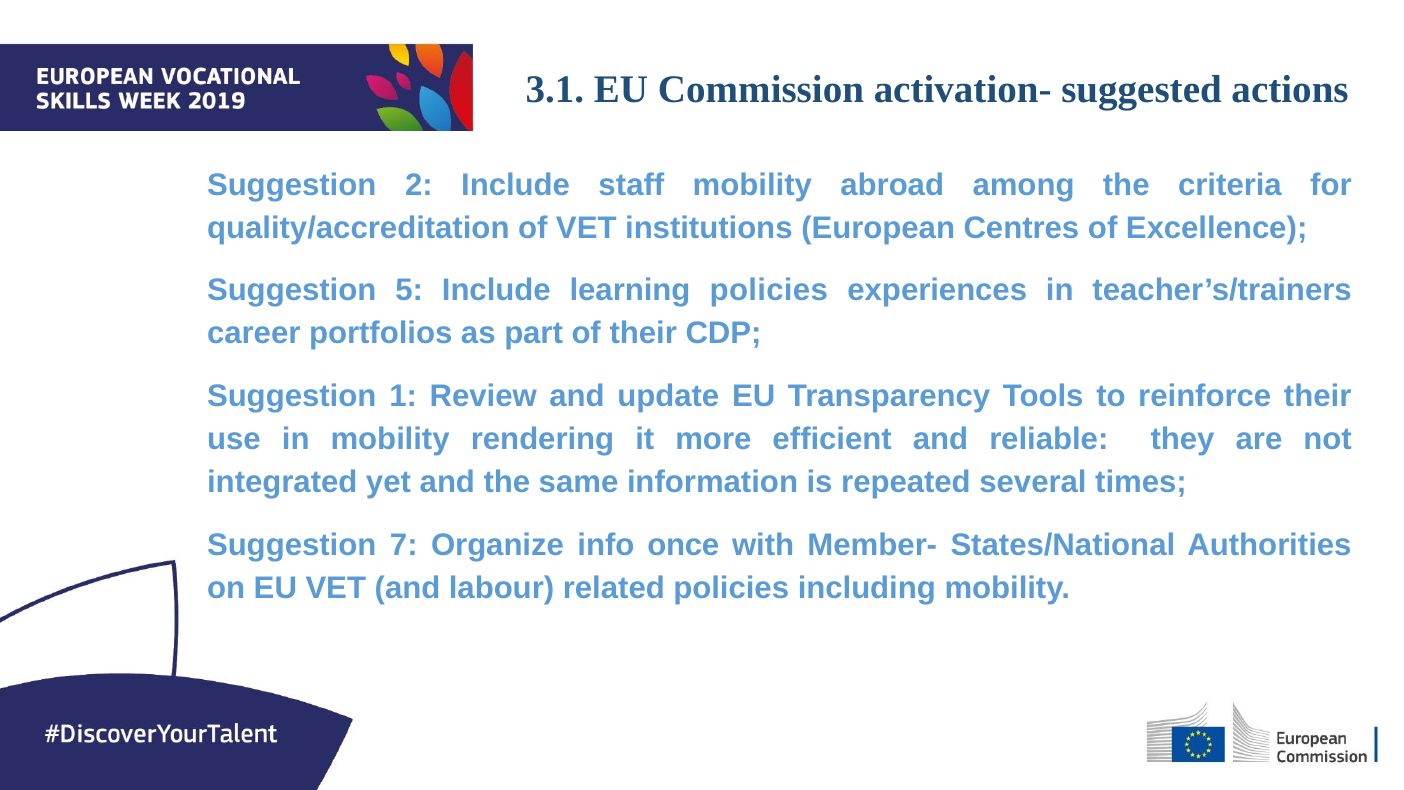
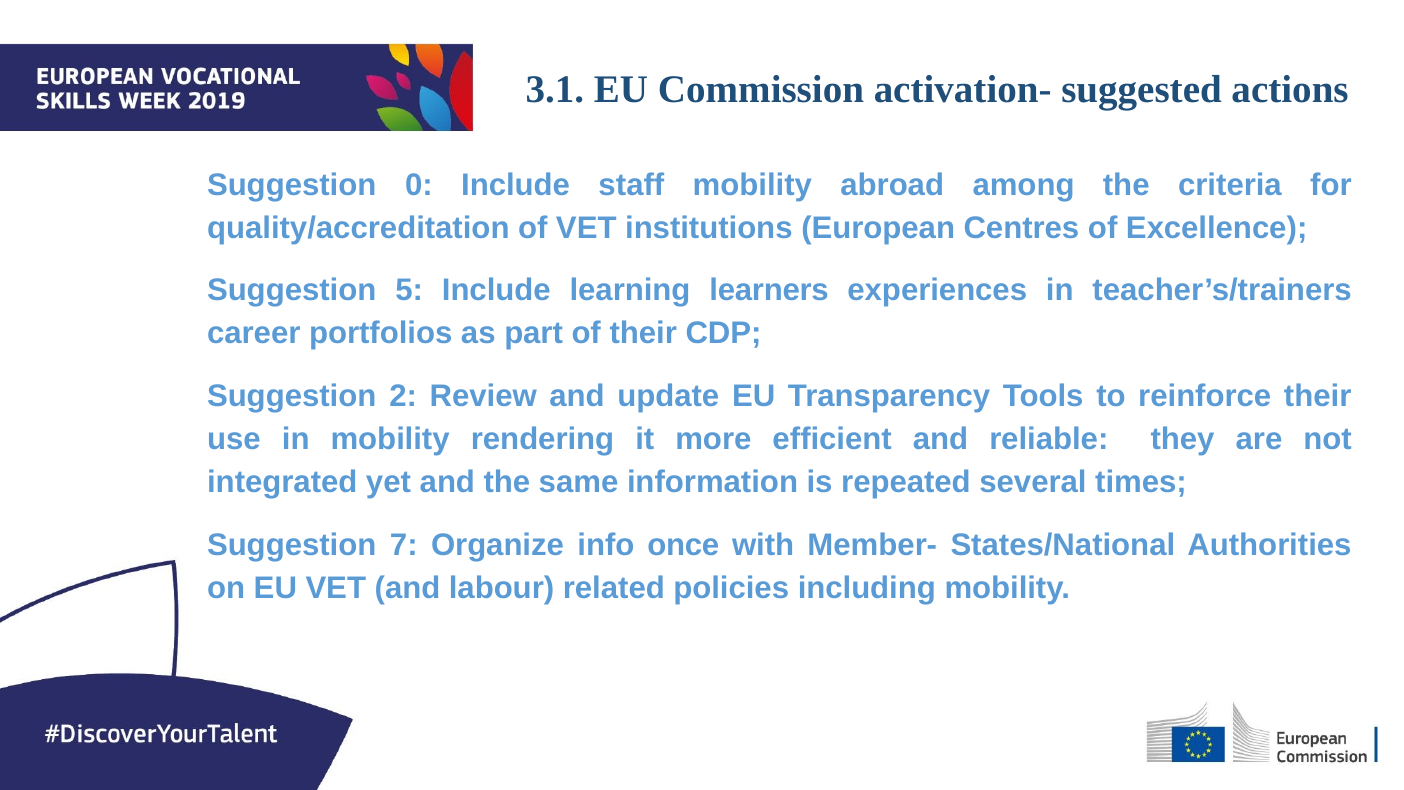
2: 2 -> 0 (419, 185)
learning policies: policies -> learners (769, 291)
1: 1 -> 2 (403, 396)
